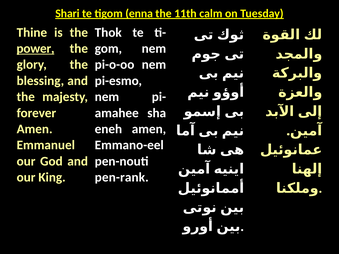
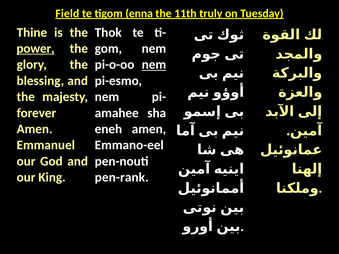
Shari: Shari -> Field (67, 13)
calm: calm -> truly (211, 13)
nem underline: none -> present (154, 65)
